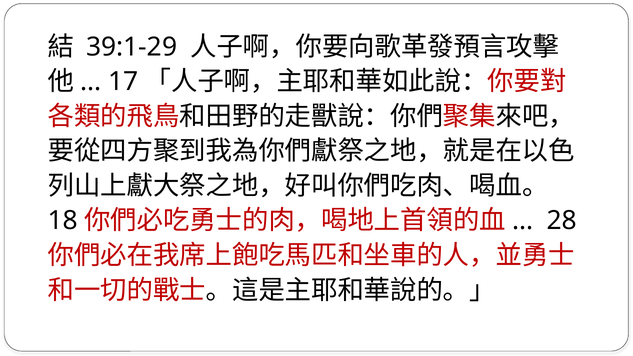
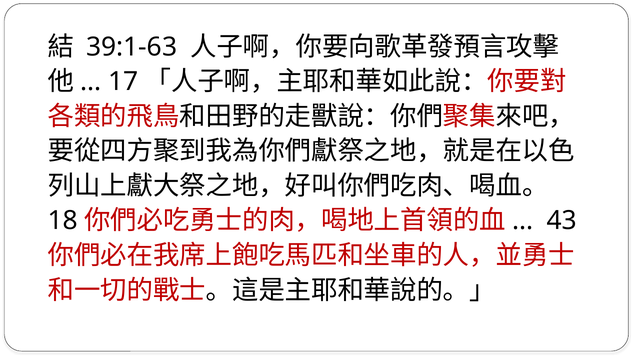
39:1-29: 39:1-29 -> 39:1-63 (132, 47)
28: 28 -> 43 (562, 221)
